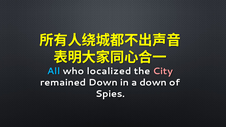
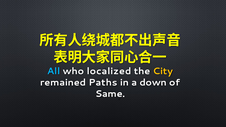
City colour: pink -> yellow (163, 71)
remained Down: Down -> Paths (103, 83)
Spies: Spies -> Same (110, 94)
